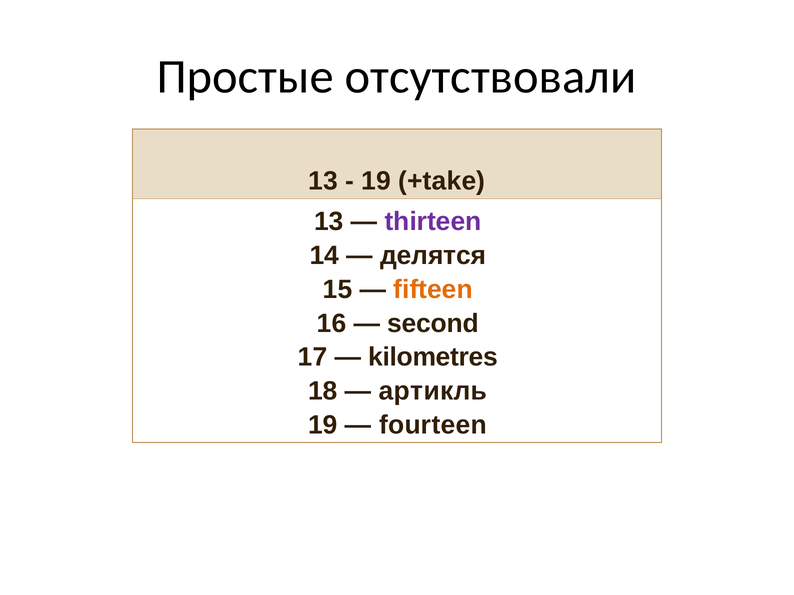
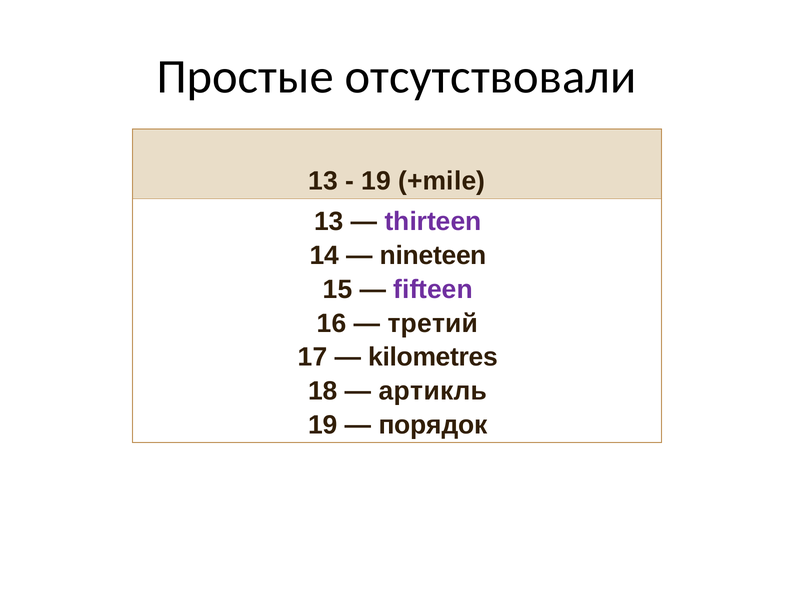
+take: +take -> +mile (442, 181)
делятся: делятся -> nineteen (433, 256)
fifteen colour: orange -> purple (433, 290)
second: second -> третий (433, 324)
fourteen: fourteen -> порядок (433, 425)
